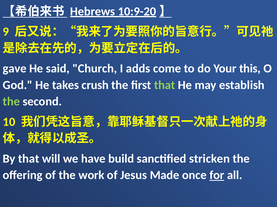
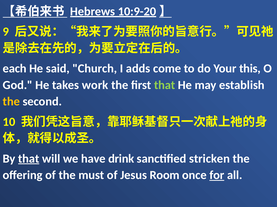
gave: gave -> each (15, 69)
crush: crush -> work (95, 85)
the colour: light green -> yellow (11, 102)
that underline: none -> present (29, 159)
build: build -> drink (121, 159)
work: work -> must (91, 176)
Made: Made -> Room (165, 176)
